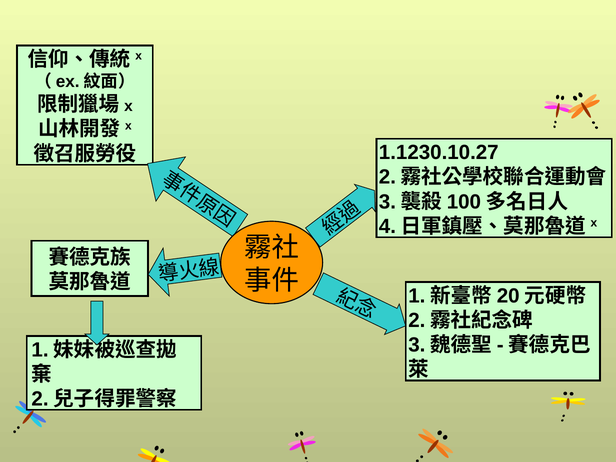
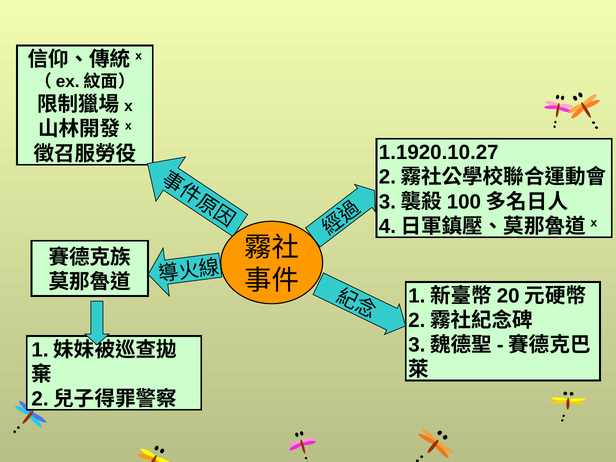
1.1230.10.27: 1.1230.10.27 -> 1.1920.10.27 (439, 152)
